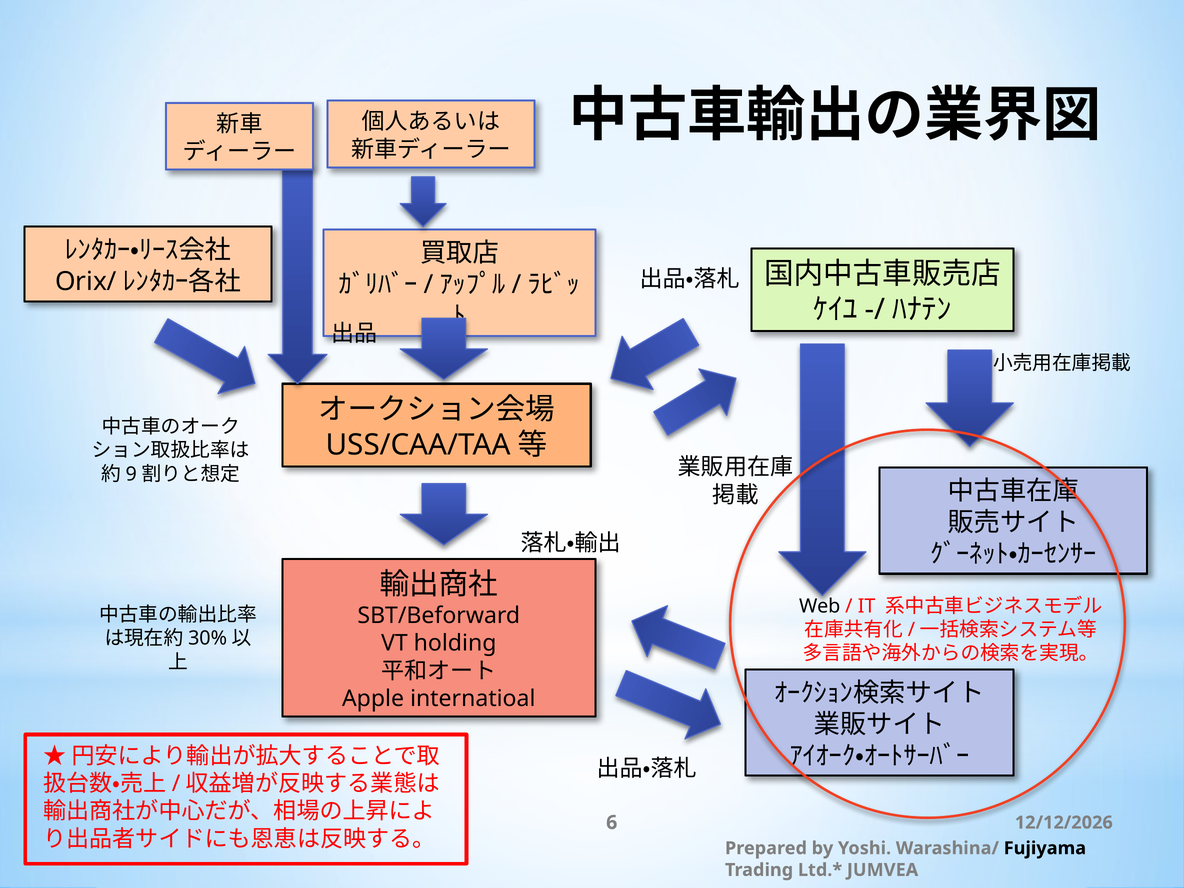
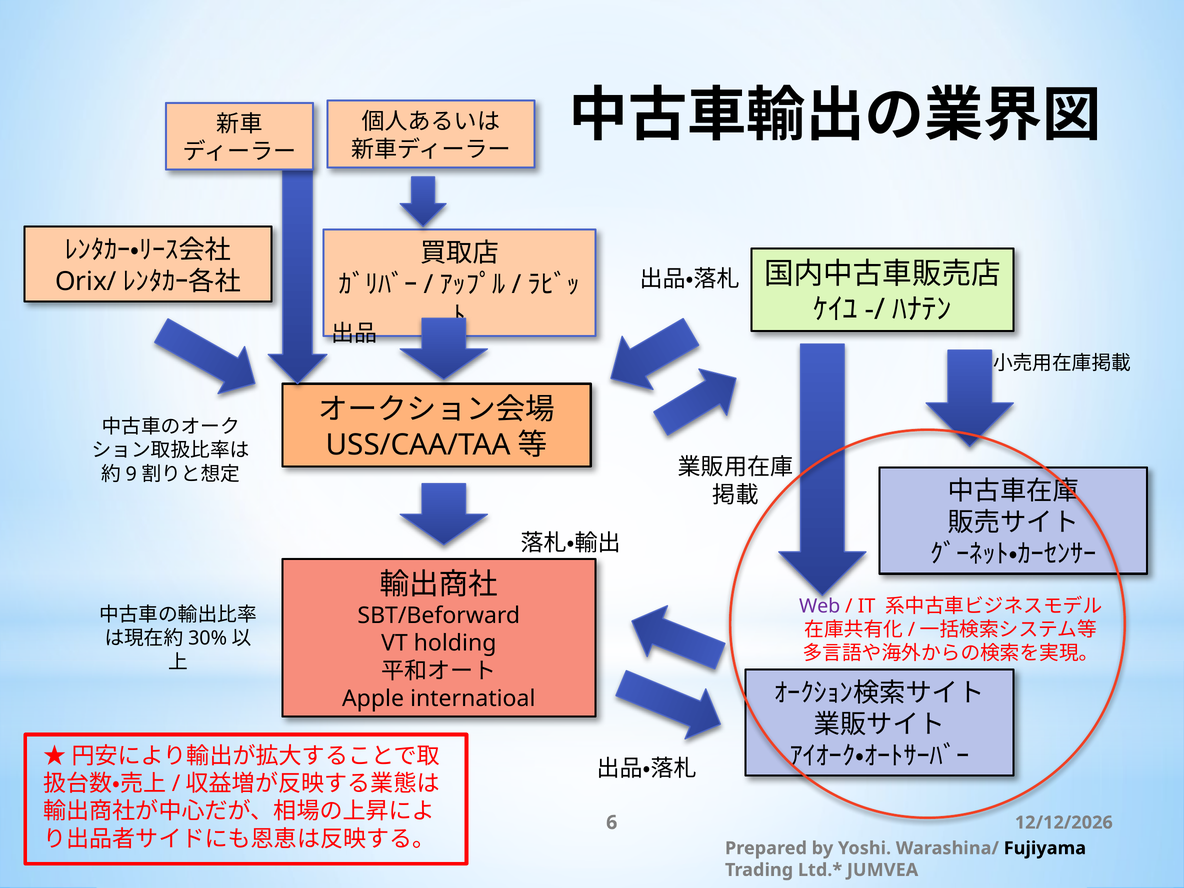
Web colour: black -> purple (820, 606)
